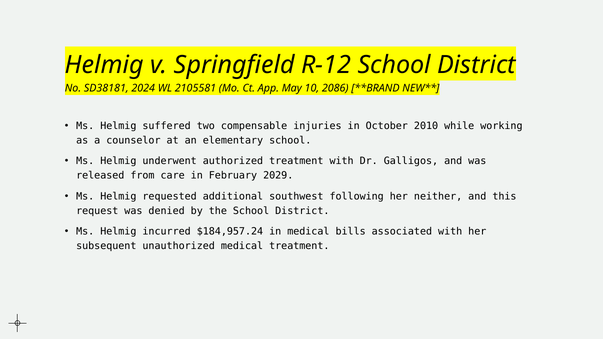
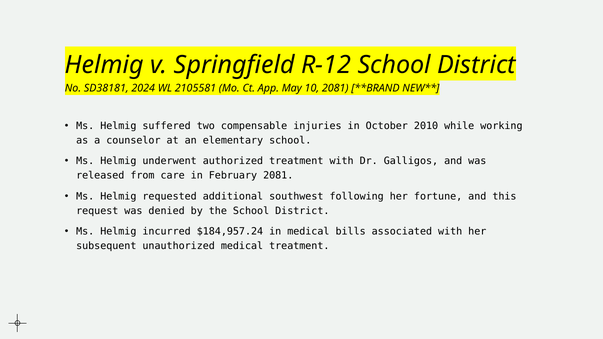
10 2086: 2086 -> 2081 (335, 88)
February 2029: 2029 -> 2081 (278, 176)
neither: neither -> fortune (438, 196)
